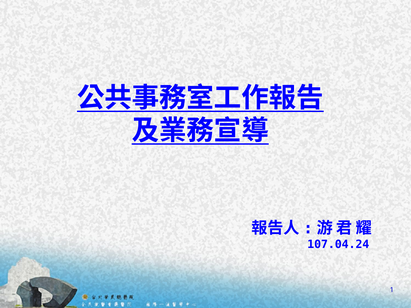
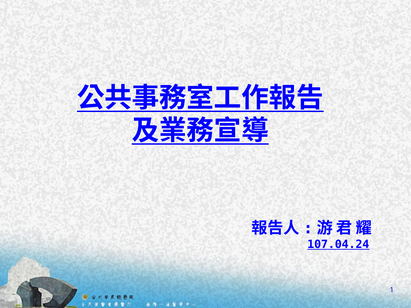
107.04.24 underline: none -> present (338, 244)
